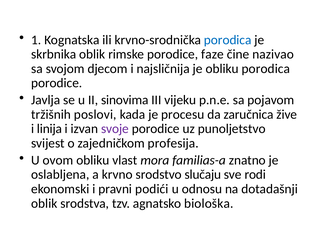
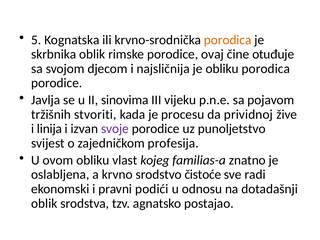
1: 1 -> 5 (36, 40)
porodica colour: blue -> orange (228, 40)
faze: faze -> ovaj (213, 54)
nazivao: nazivao -> otuđuje (273, 54)
poslovi: poslovi -> stvoriti (95, 114)
zaručnica: zaručnica -> prividnoj (248, 114)
mora: mora -> kojeg (155, 160)
slučaju: slučaju -> čistoće (203, 175)
rodi: rodi -> radi (255, 175)
biološka: biološka -> postajao (209, 203)
